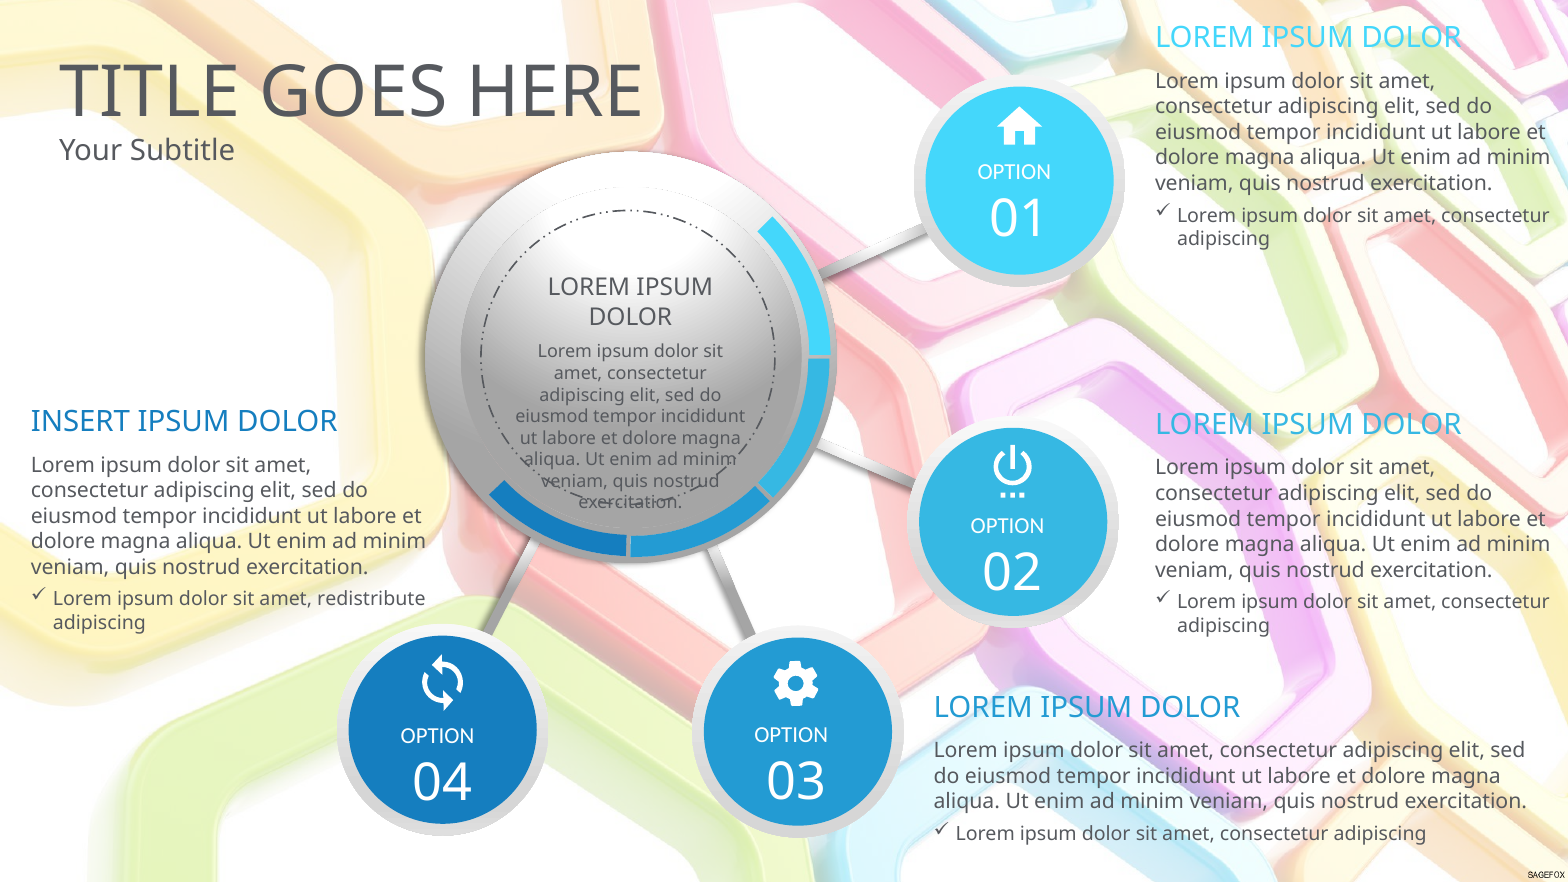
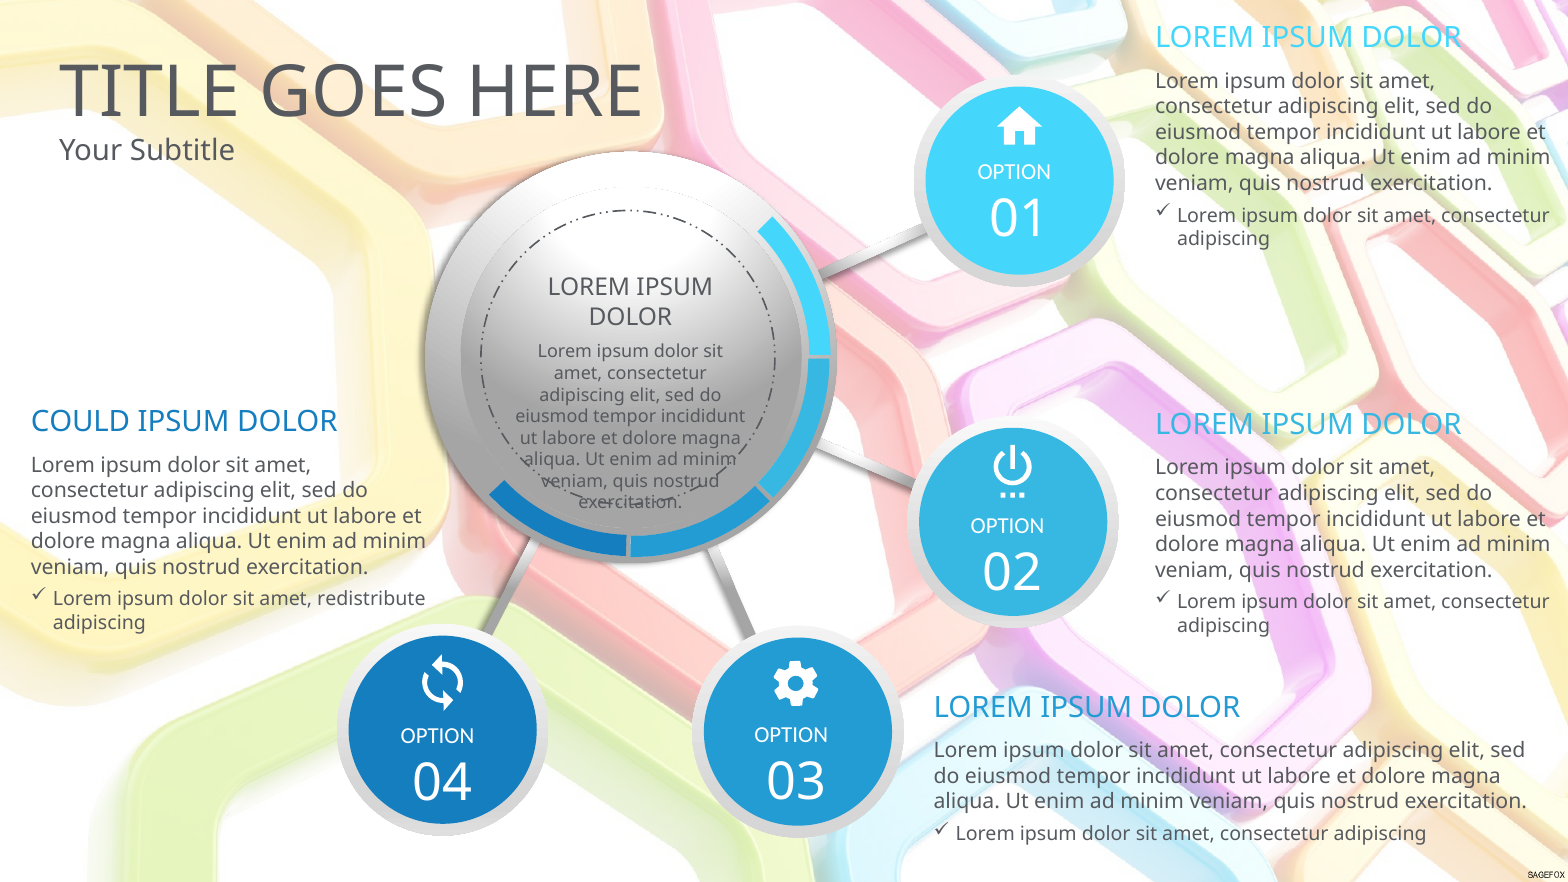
INSERT: INSERT -> COULD (81, 422)
